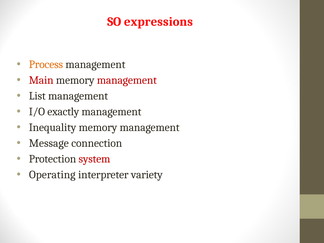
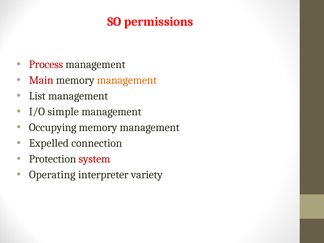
expressions: expressions -> permissions (159, 22)
Process colour: orange -> red (46, 64)
management colour: red -> orange (127, 80)
exactly: exactly -> simple (63, 112)
Inequality: Inequality -> Occupying (53, 127)
Message: Message -> Expelled (49, 143)
